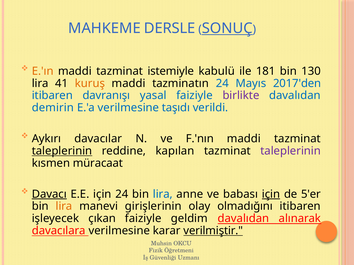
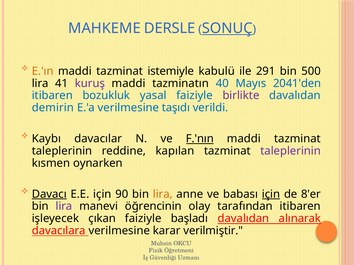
181: 181 -> 291 (266, 71)
130: 130 -> 500 (311, 71)
kuruş colour: orange -> purple (90, 83)
tazminatın 24: 24 -> 40 (222, 83)
2017'den: 2017'den -> 2041'den (297, 83)
davranışı: davranışı -> bozukluk (106, 96)
Aykırı: Aykırı -> Kaybı (46, 139)
F.'nın underline: none -> present (200, 139)
taleplerinin underline: present -> none (62, 151)
müracaat: müracaat -> oynarken (98, 163)
için 24: 24 -> 90 (122, 194)
lira colour: blue -> orange (163, 194)
5'er: 5'er -> 8'er (311, 194)
lira colour: orange -> purple (64, 207)
girişlerinin: girişlerinin -> öğrencinin (153, 207)
olmadığını: olmadığını -> tarafından (245, 207)
geldim: geldim -> başladı (189, 219)
verilmiştir underline: present -> none (213, 231)
